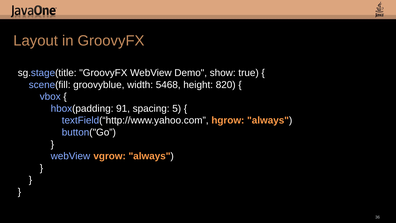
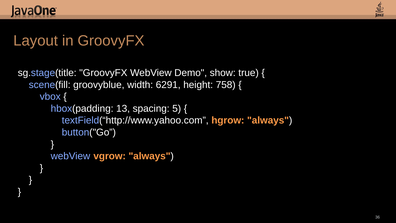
5468: 5468 -> 6291 (168, 85)
820: 820 -> 758 (226, 85)
91: 91 -> 13 (123, 108)
